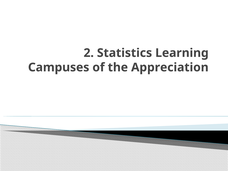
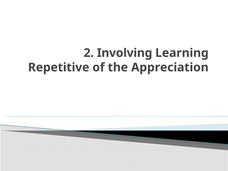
Statistics: Statistics -> Involving (125, 53)
Campuses: Campuses -> Repetitive (59, 67)
